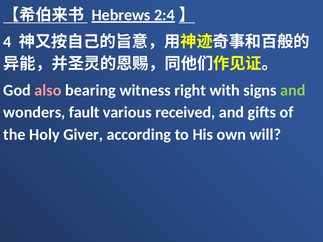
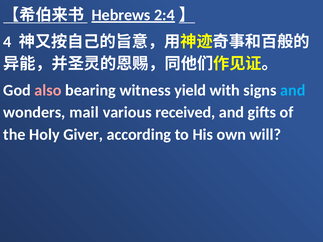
right: right -> yield (190, 90)
and colour: light green -> light blue (293, 90)
fault: fault -> mail (84, 112)
